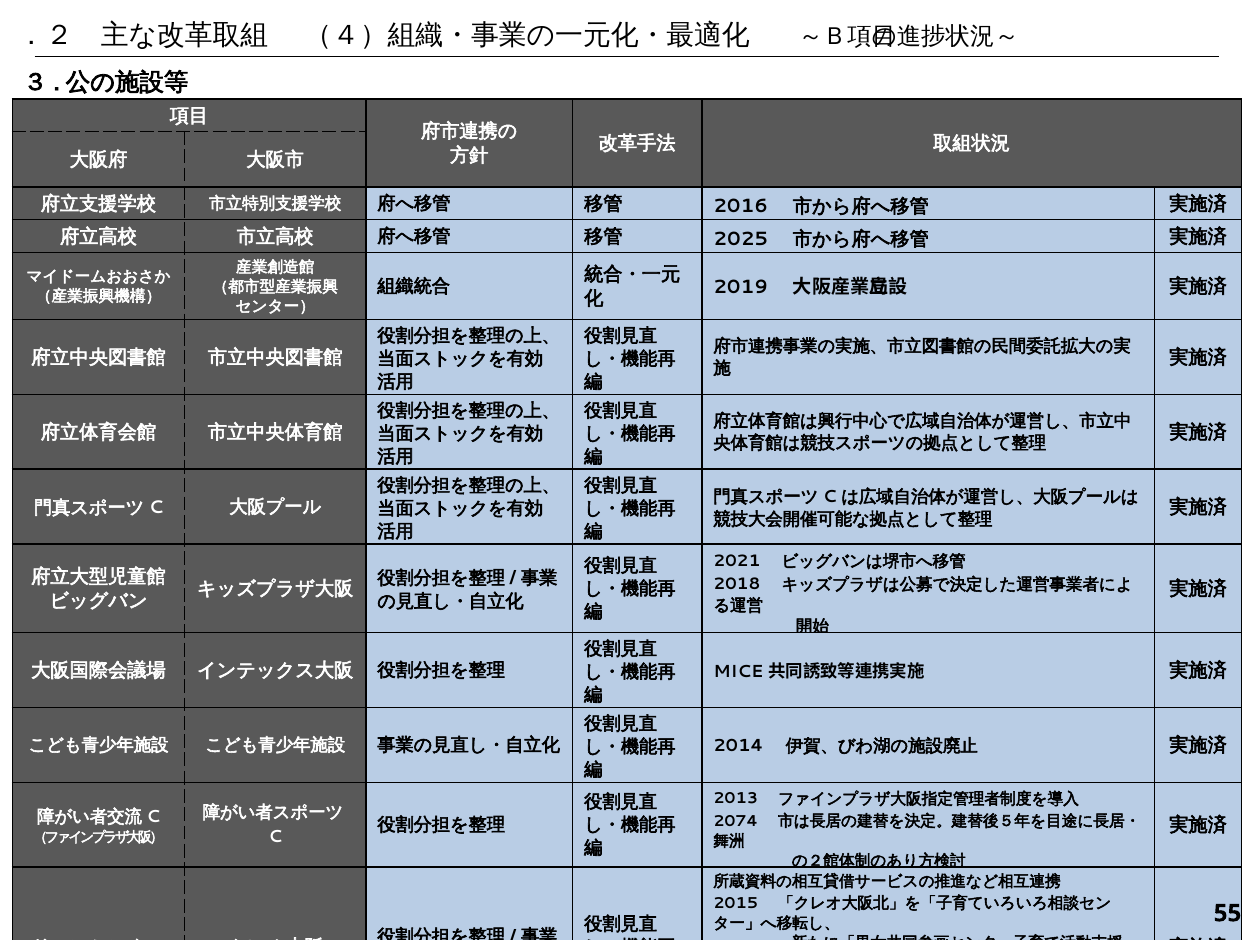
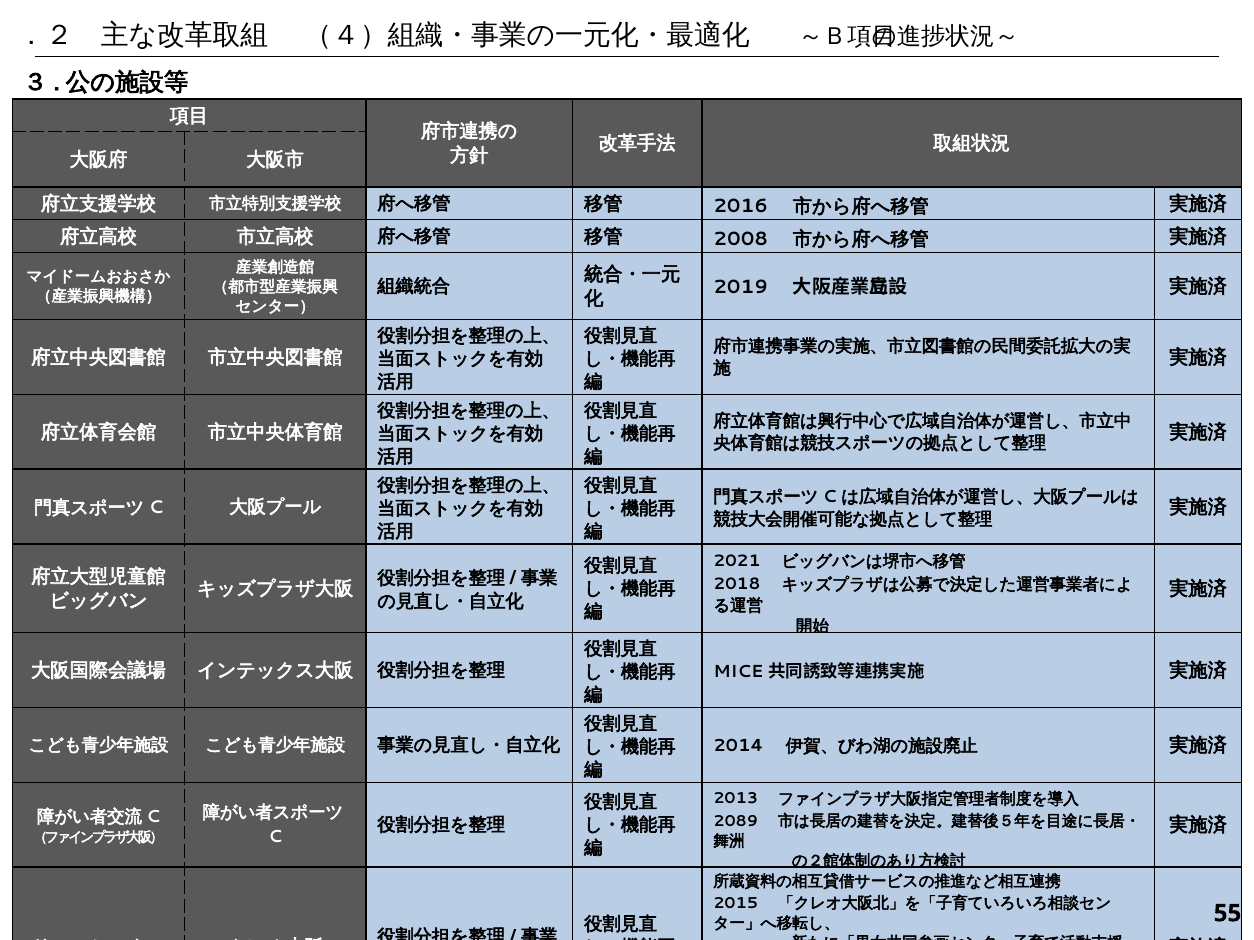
2025: 2025 -> 2008 (741, 239)
2074: 2074 -> 2089 (736, 821)
